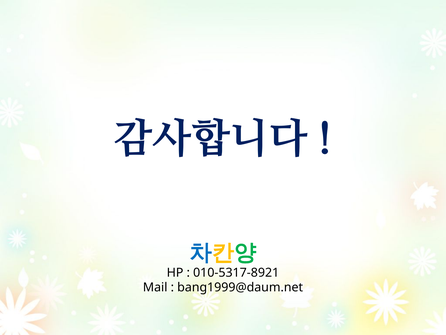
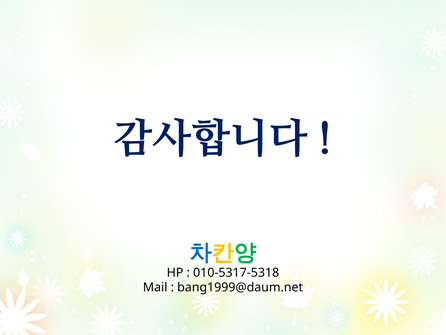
010-5317-8921: 010-5317-8921 -> 010-5317-5318 (236, 272)
